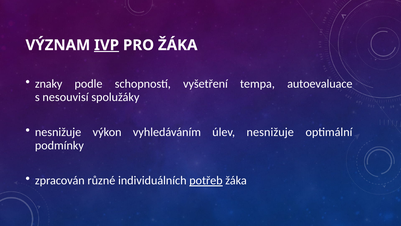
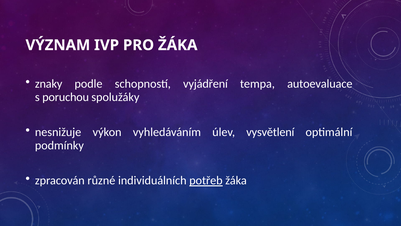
IVP underline: present -> none (107, 45)
vyšetření: vyšetření -> vyjádření (205, 84)
nesouvisí: nesouvisí -> poruchou (66, 97)
úlev nesnižuje: nesnižuje -> vysvětlení (270, 132)
